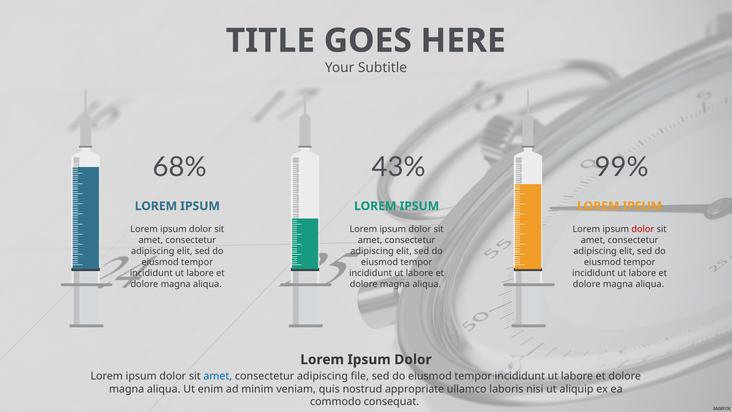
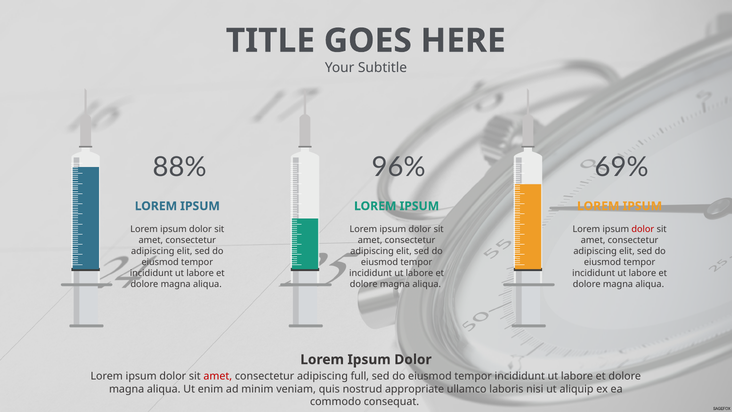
68%: 68% -> 88% (180, 167)
43%: 43% -> 96% (399, 167)
99%: 99% -> 69% (622, 167)
amet colour: blue -> red (218, 376)
file: file -> full (360, 376)
